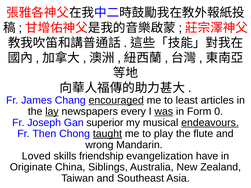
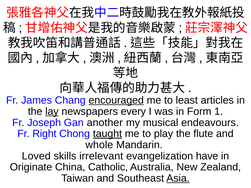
was underline: present -> none (164, 112)
0: 0 -> 1 (219, 112)
superior: superior -> another (105, 123)
endeavours underline: present -> none (210, 123)
Then: Then -> Right (44, 134)
wrong: wrong -> whole (99, 145)
friendship: friendship -> irrelevant (101, 156)
Siblings: Siblings -> Catholic (108, 167)
Asia underline: none -> present (178, 179)
